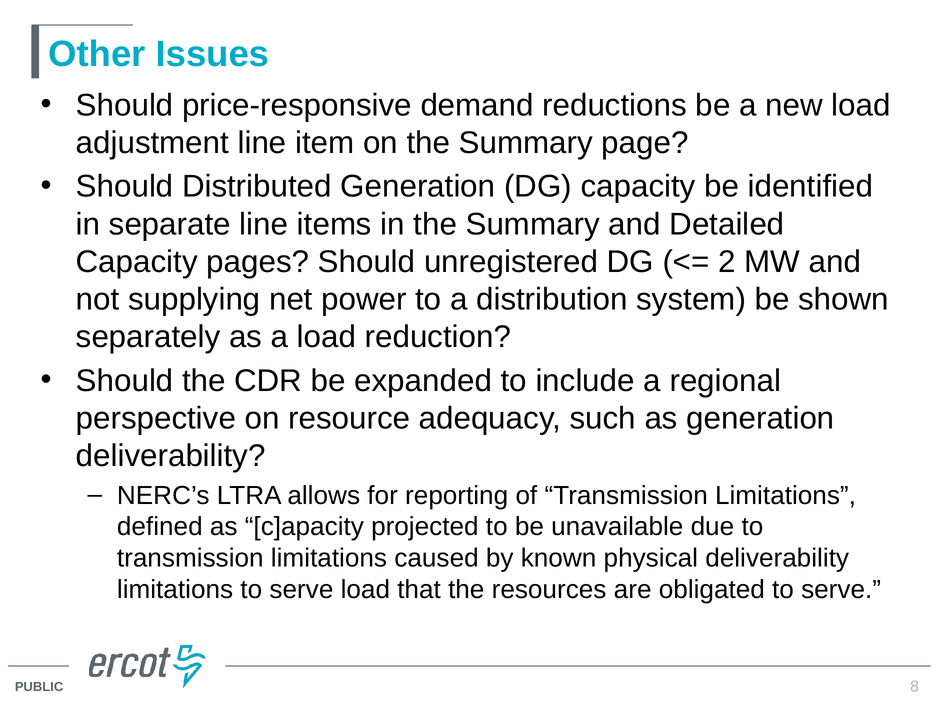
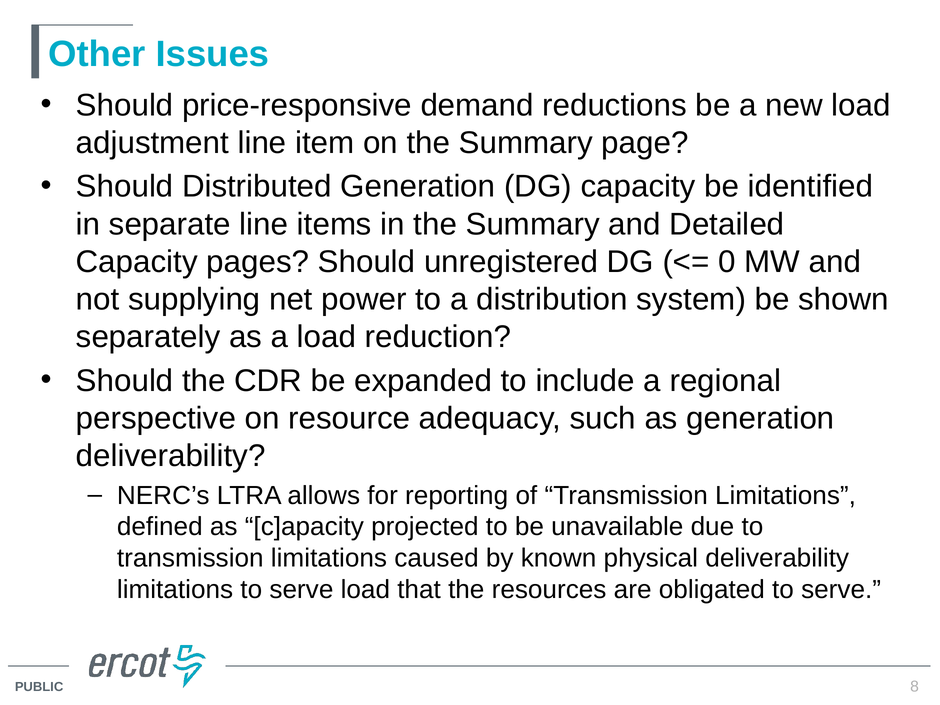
2: 2 -> 0 (727, 262)
